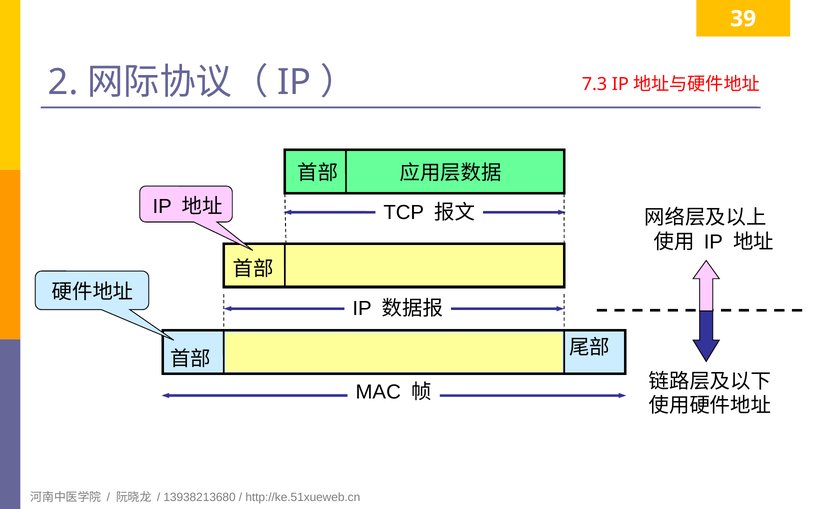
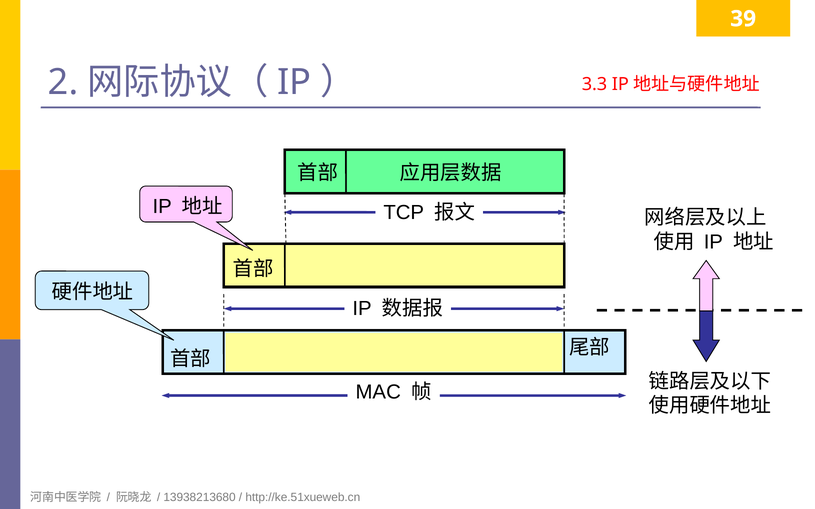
7.3: 7.3 -> 3.3 (594, 84)
